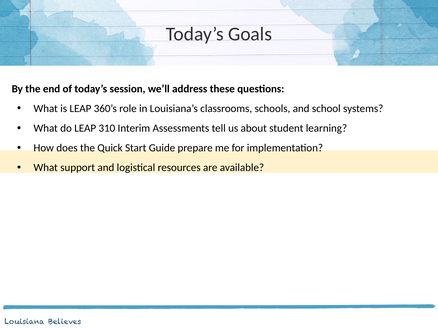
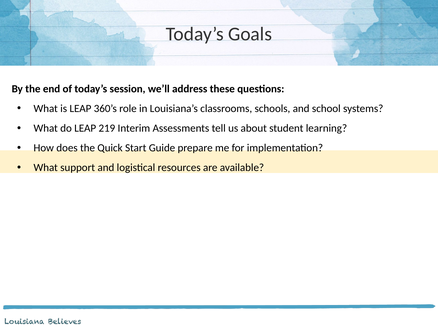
310: 310 -> 219 (107, 129)
